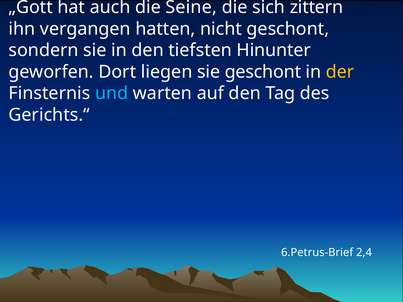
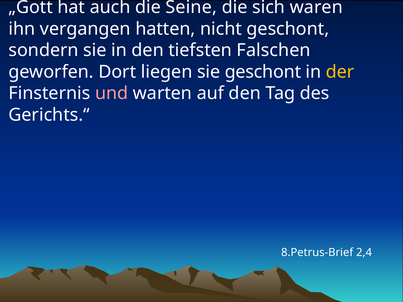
zittern: zittern -> waren (316, 7)
Hinunter: Hinunter -> Falschen (274, 50)
und colour: light blue -> pink (112, 93)
6.Petrus-Brief: 6.Petrus-Brief -> 8.Petrus-Brief (317, 253)
